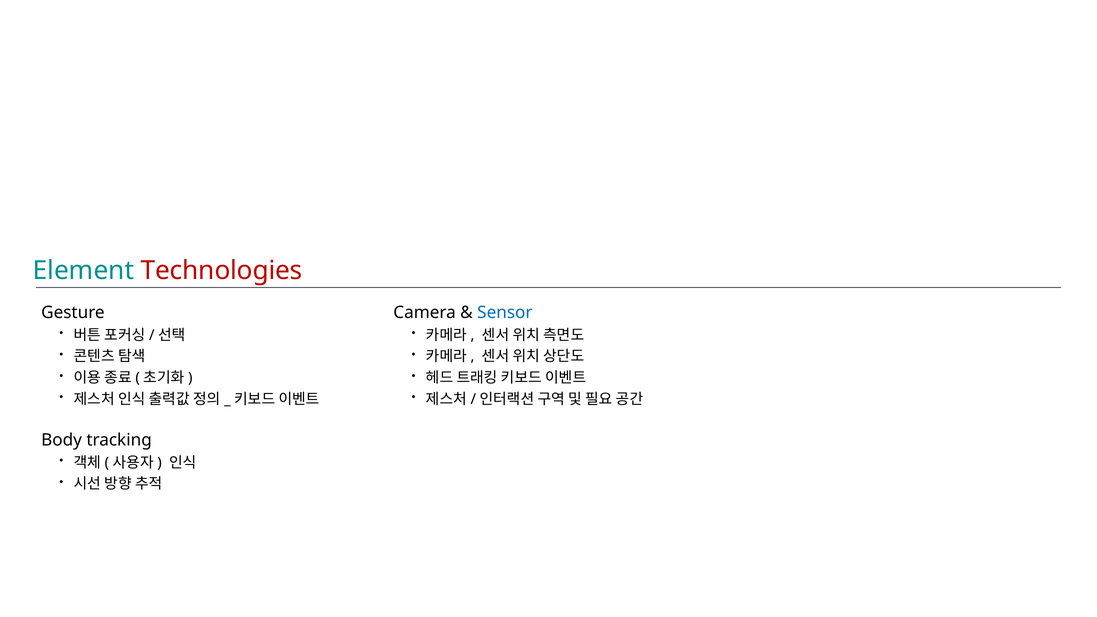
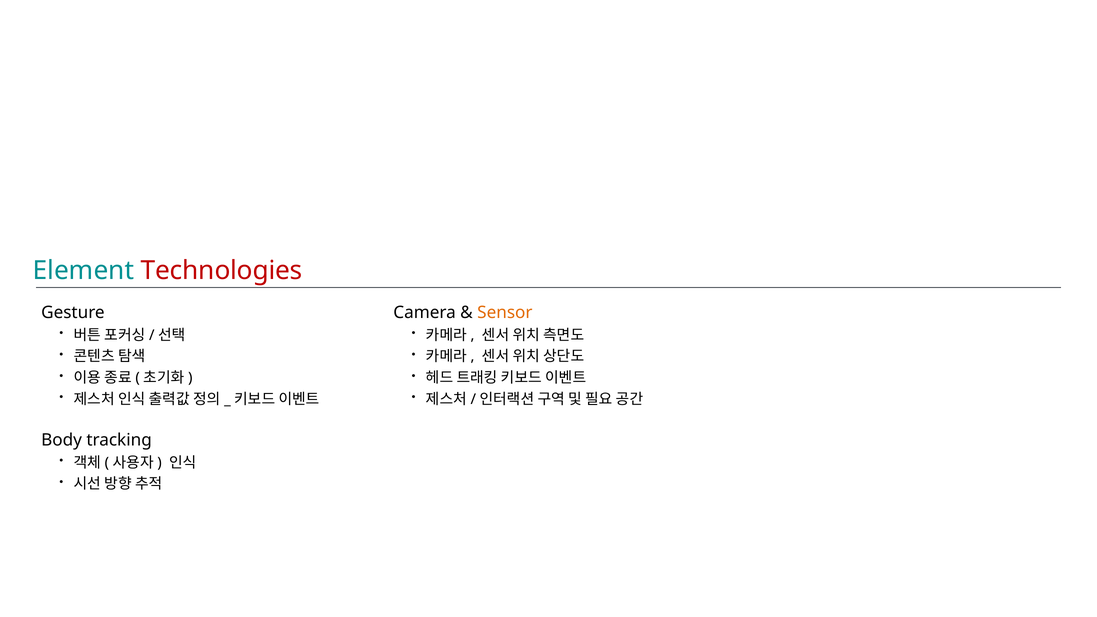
Sensor colour: blue -> orange (505, 313)
